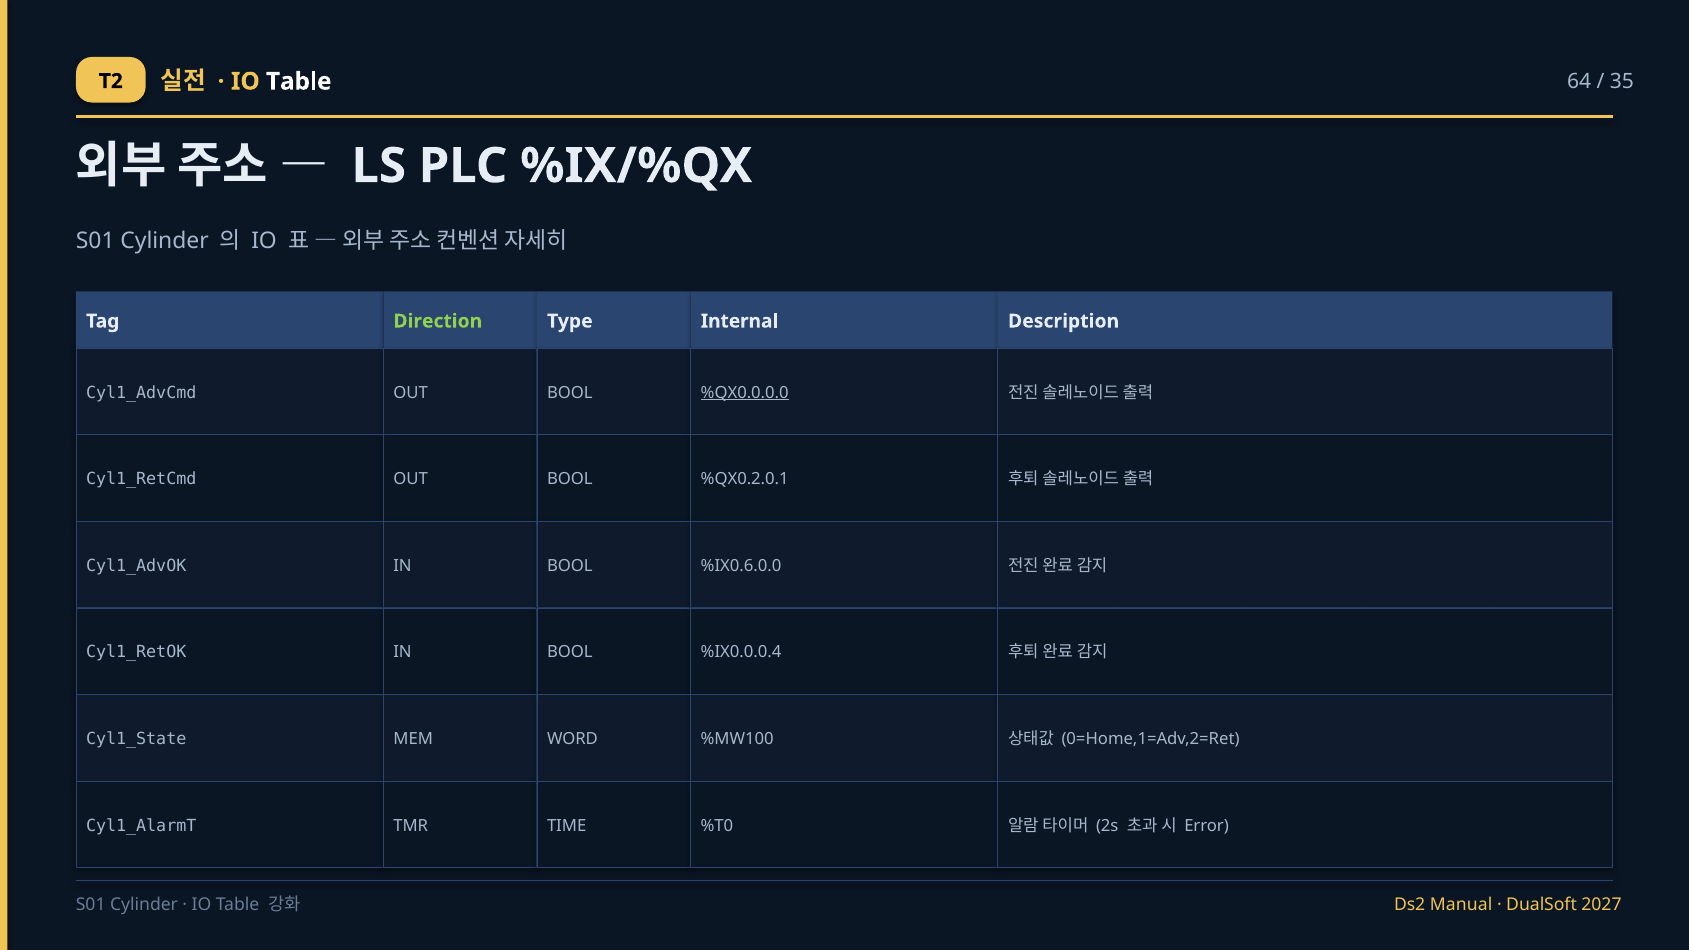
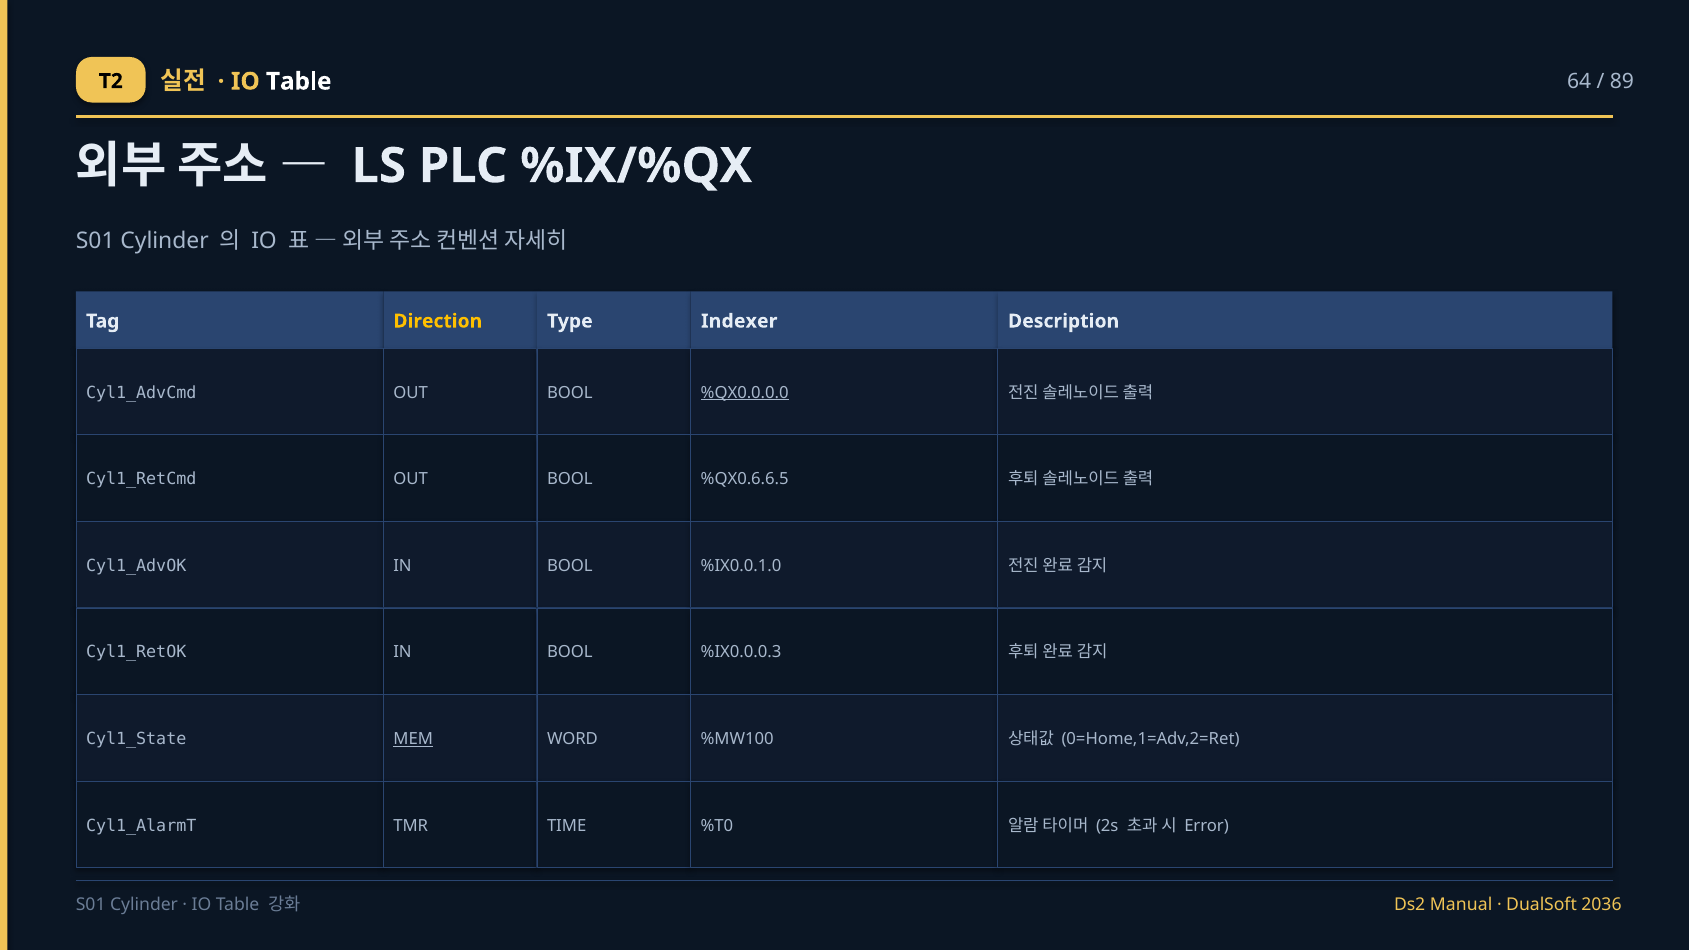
35: 35 -> 89 (1622, 81)
Direction colour: light green -> yellow (438, 321)
Internal: Internal -> Indexer (739, 321)
%QX0.2.0.1: %QX0.2.0.1 -> %QX0.6.6.5 (745, 479)
%IX0.6.0.0: %IX0.6.0.0 -> %IX0.0.1.0 (741, 566)
%IX0.0.0.4: %IX0.0.0.4 -> %IX0.0.0.3 (741, 652)
MEM underline: none -> present (413, 739)
2027: 2027 -> 2036 (1601, 905)
